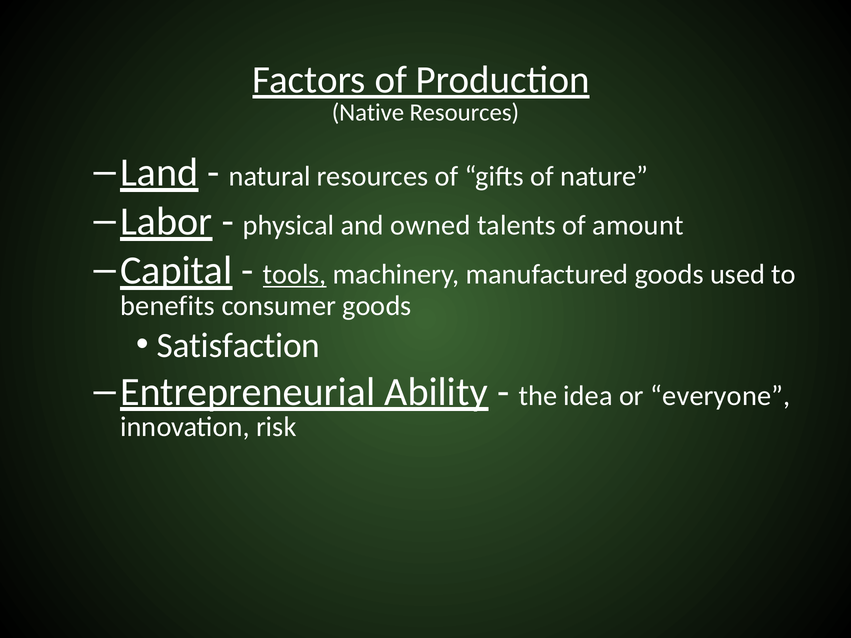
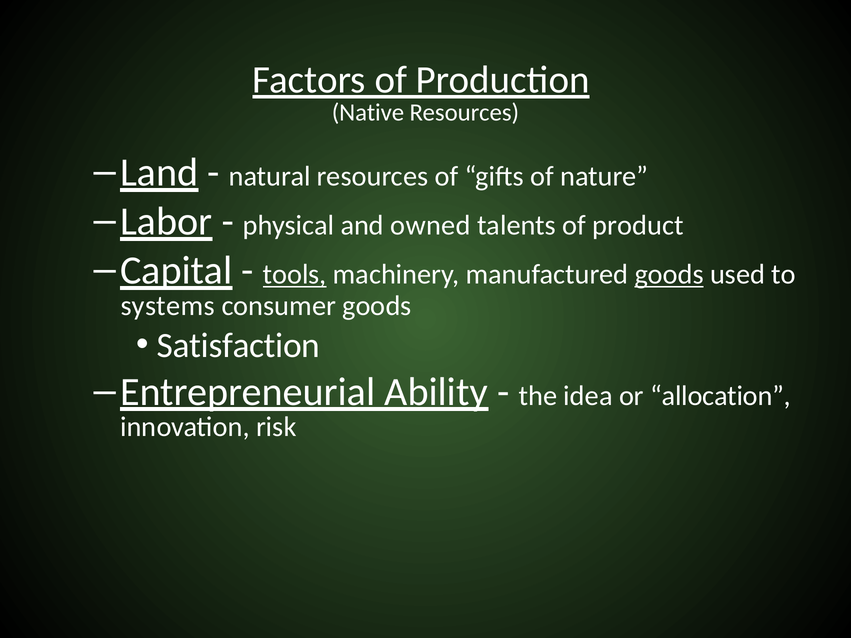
amount: amount -> product (638, 226)
goods underline: none -> present (669, 275)
benefits: benefits -> systems (168, 306)
everyone: everyone -> allocation (721, 396)
